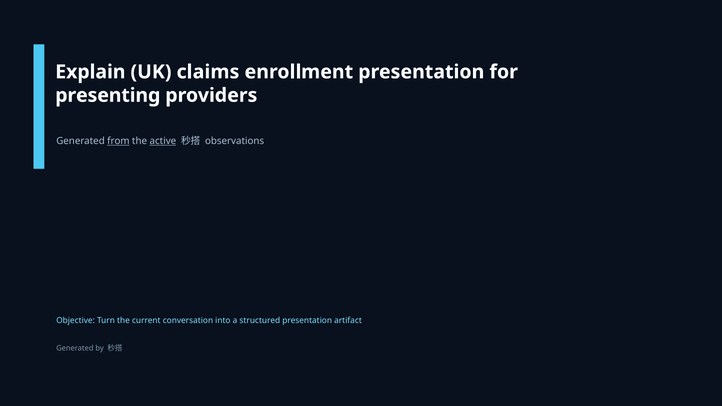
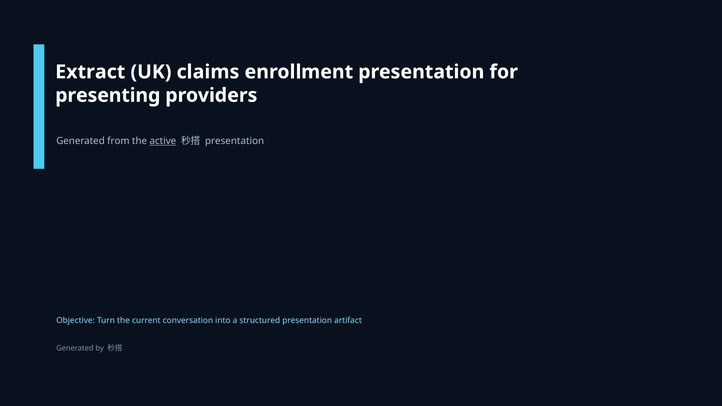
Explain: Explain -> Extract (90, 72)
from underline: present -> none (118, 141)
observations: observations -> presentation (235, 141)
